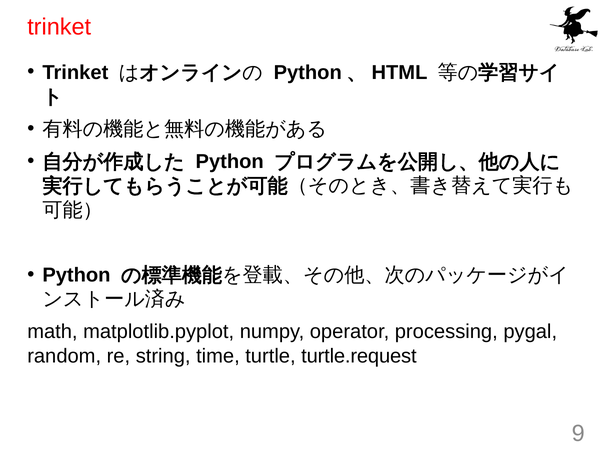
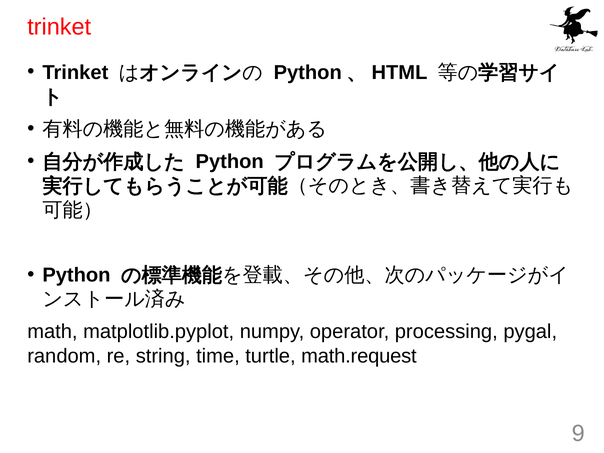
turtle.request: turtle.request -> math.request (359, 356)
